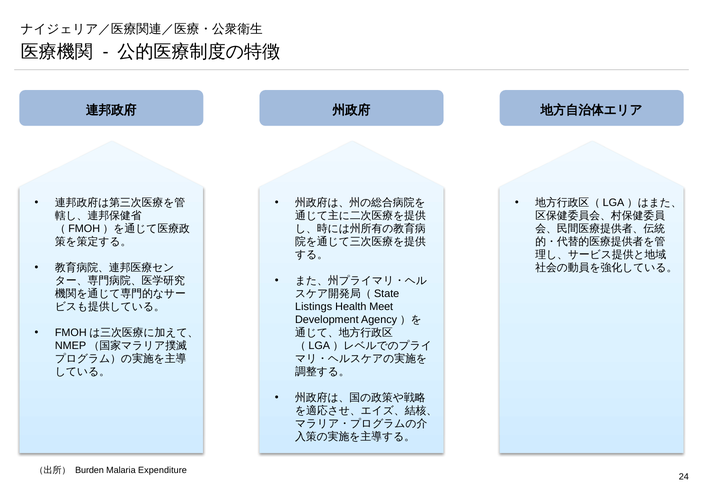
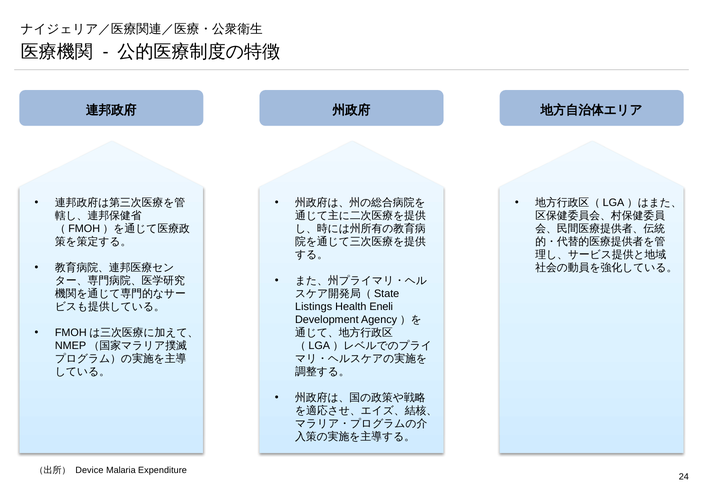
Meet: Meet -> Eneli (381, 306)
Burden: Burden -> Device (89, 470)
